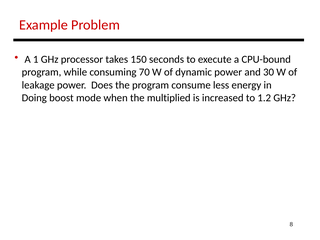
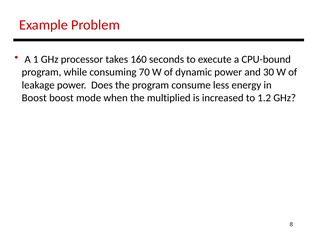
150: 150 -> 160 (139, 59)
Doing: Doing -> Boost (34, 98)
